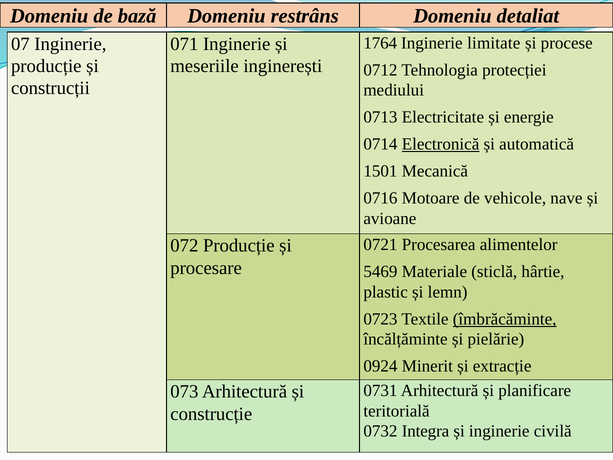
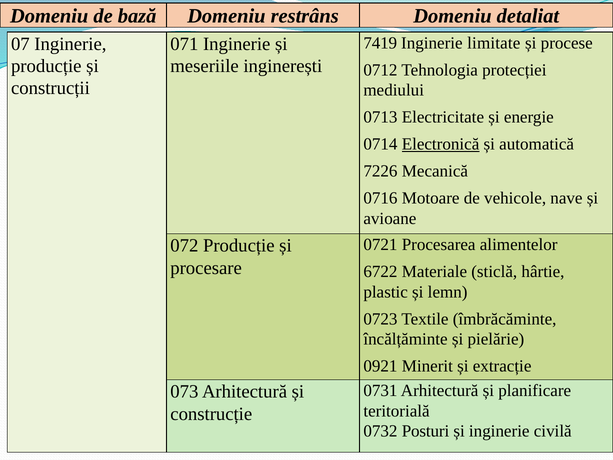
1764: 1764 -> 7419 (380, 43)
1501: 1501 -> 7226 (380, 171)
5469: 5469 -> 6722 (380, 272)
îmbrăcăminte underline: present -> none (505, 319)
0924: 0924 -> 0921 (380, 366)
Integra: Integra -> Posturi (425, 431)
